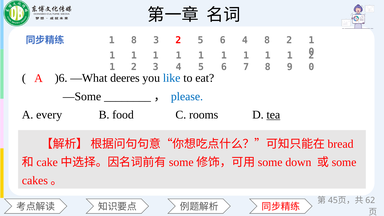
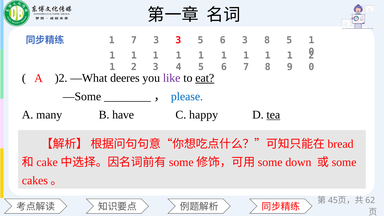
8: 8 -> 7 (134, 40)
3 2: 2 -> 3 (178, 40)
6 4: 4 -> 3 (245, 40)
8 2: 2 -> 5 (289, 40)
)6: )6 -> )2 (61, 78)
like colour: blue -> purple (172, 78)
eat underline: none -> present (205, 78)
every: every -> many (49, 115)
food: food -> have (123, 115)
rooms: rooms -> happy (204, 115)
